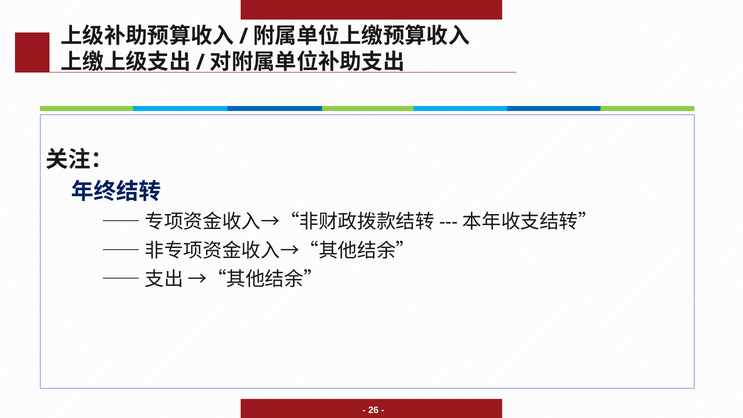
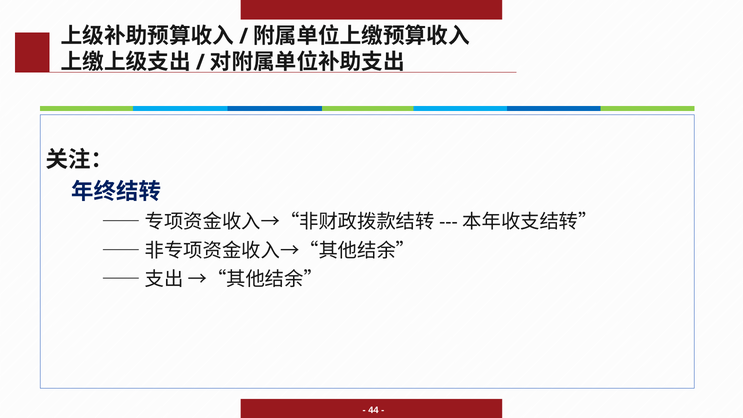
26: 26 -> 44 (373, 410)
